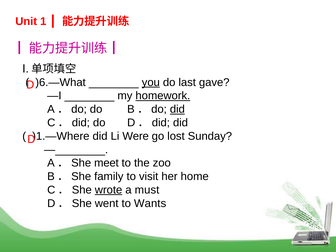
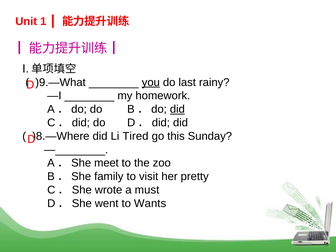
)6.—What: )6.—What -> )9.—What (61, 82)
gave: gave -> rainy (214, 82)
homework underline: present -> none (163, 96)
)1.—Where: )1.—Where -> )8.—Where (61, 136)
Were: Were -> Tired (135, 136)
lost: lost -> this (176, 136)
home: home -> pretty (195, 176)
wrote underline: present -> none (109, 190)
